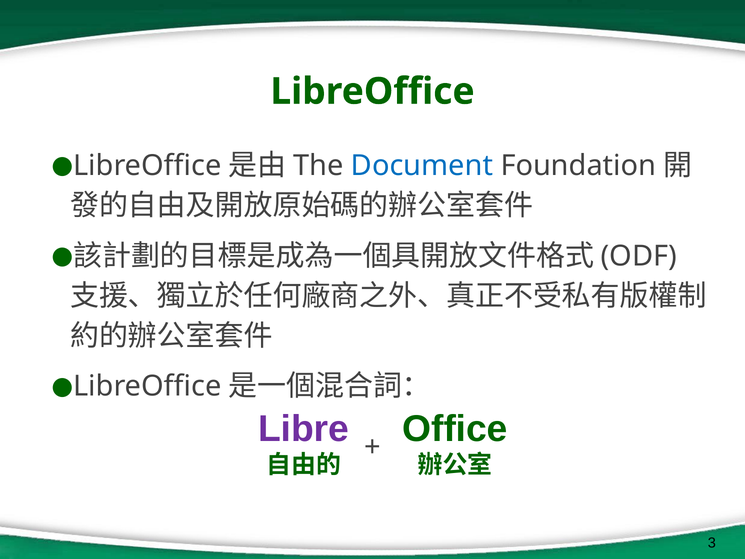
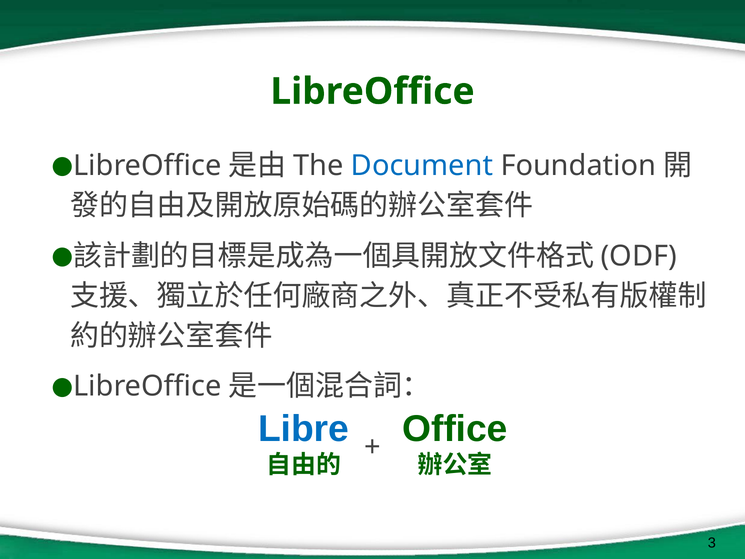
Libre colour: purple -> blue (304, 429)
